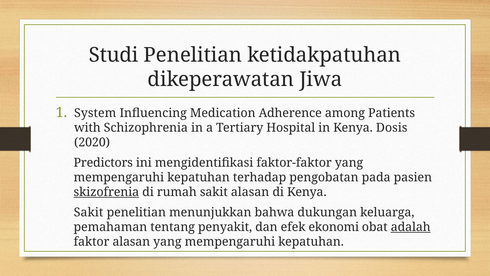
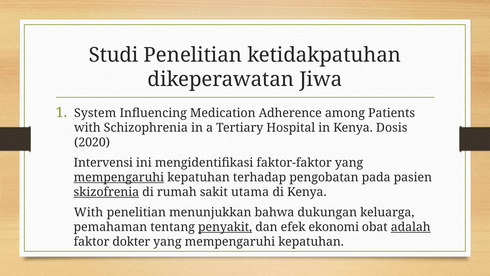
Predictors: Predictors -> Intervensi (103, 162)
mempengaruhi underline: none -> present (119, 177)
sakit alasan: alasan -> utama (250, 192)
Sakit: Sakit -> With (89, 212)
penyakit underline: none -> present (225, 227)
faktor alasan: alasan -> dokter (131, 241)
